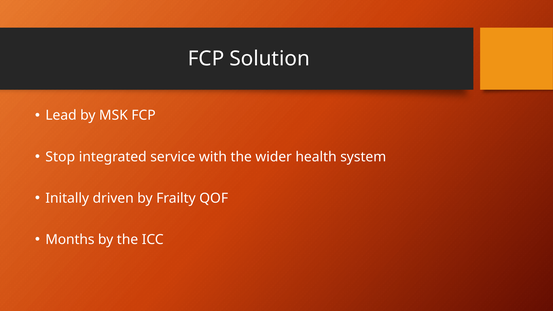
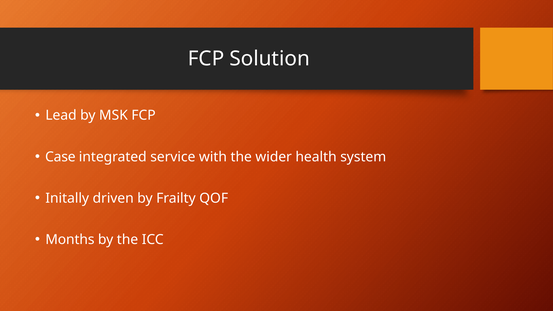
Stop: Stop -> Case (60, 157)
